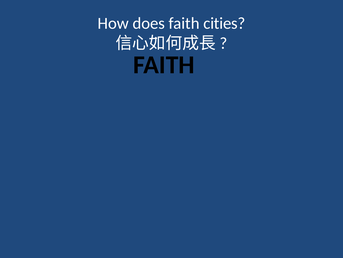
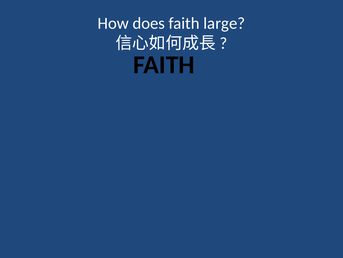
cities: cities -> large (224, 23)
